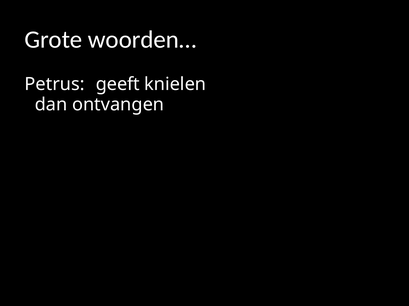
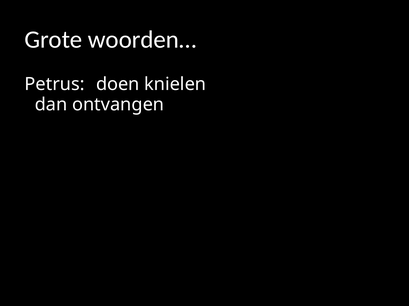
geeft: geeft -> doen (118, 84)
